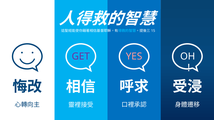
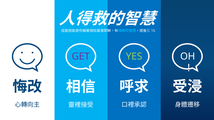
YES colour: pink -> light green (134, 56)
